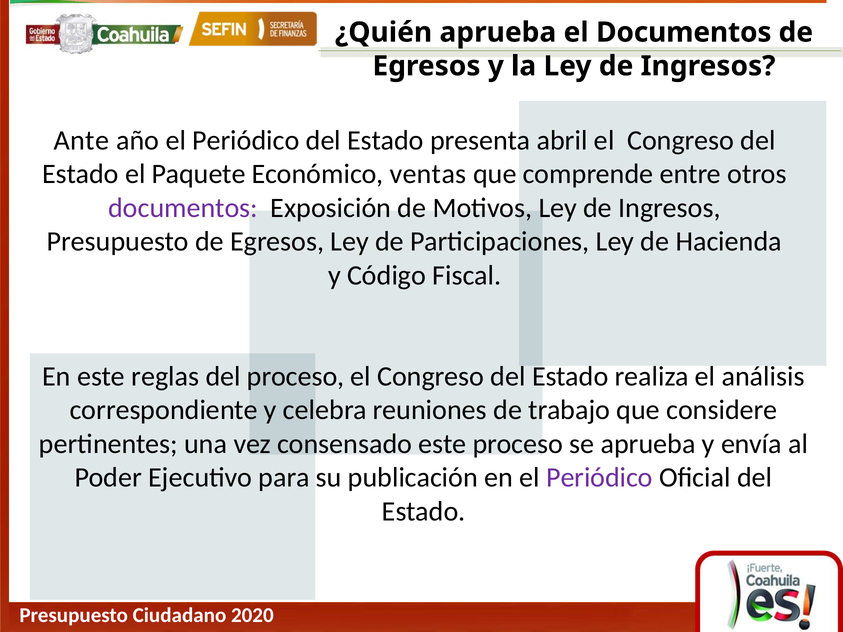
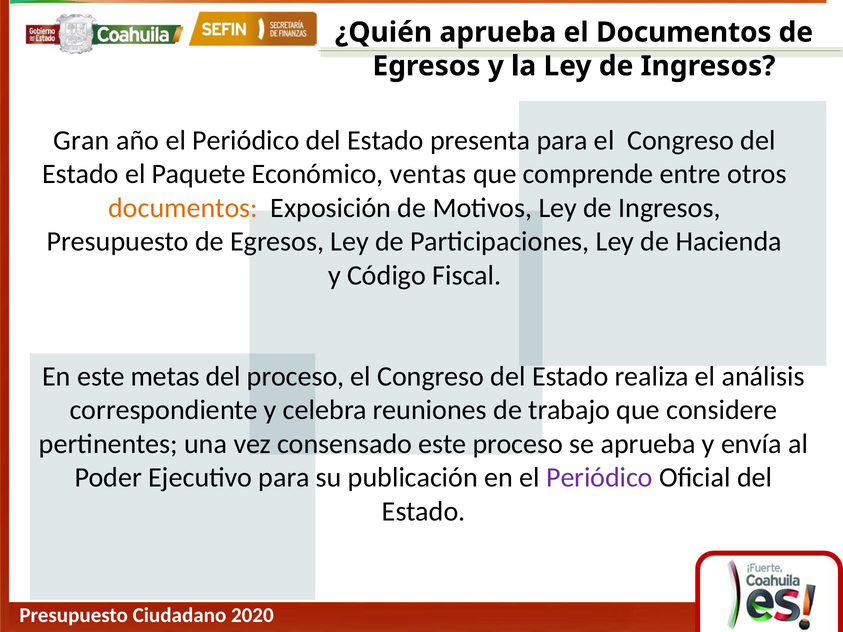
Ante: Ante -> Gran (82, 141)
presenta abril: abril -> para (562, 141)
documentos colour: purple -> orange (183, 208)
reglas: reglas -> metas (165, 377)
